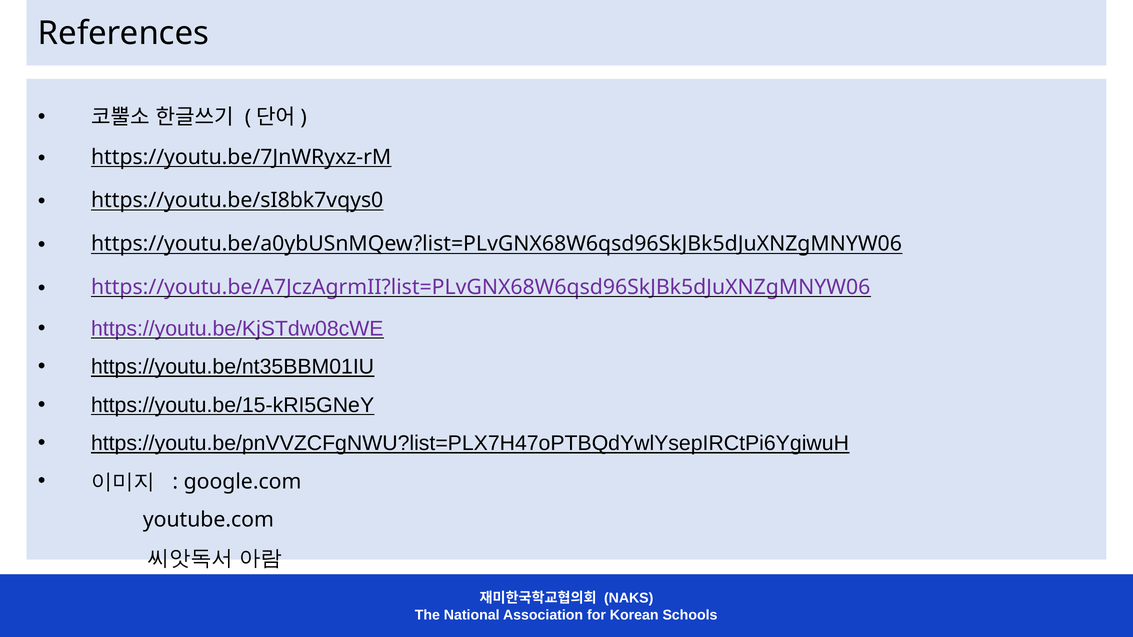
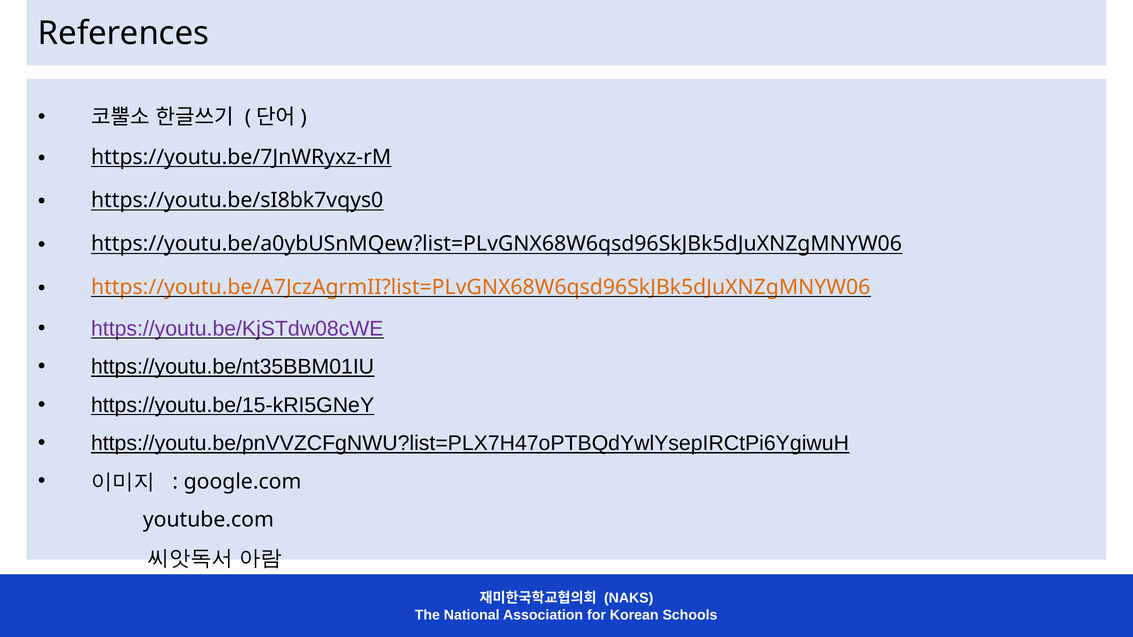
https://youtu.be/A7JczAgrmII?list=PLvGNX68W6qsd96SkJBk5dJuXNZgMNYW06 colour: purple -> orange (481, 287)
